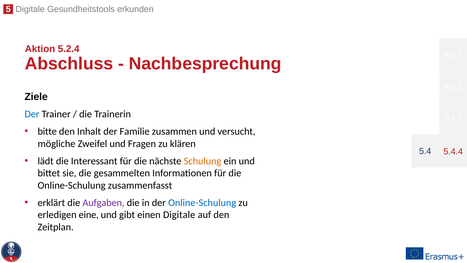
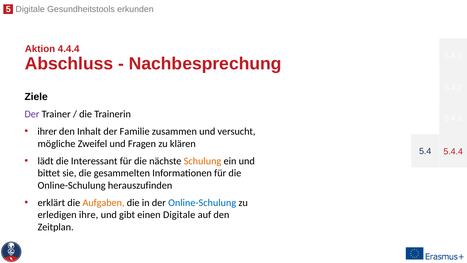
5.2.4: 5.2.4 -> 4.4.4 (69, 49)
Der colour: blue -> purple (32, 114)
bitte: bitte -> ihrer (47, 131)
zusammenfasst: zusammenfasst -> herauszufinden (140, 185)
Aufgaben colour: purple -> orange (104, 203)
eine: eine -> ihre (89, 215)
